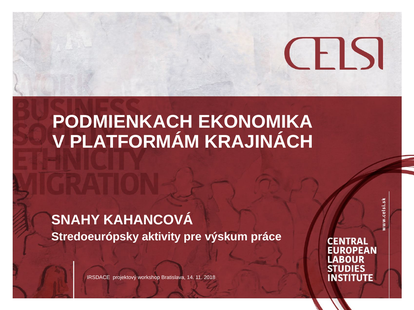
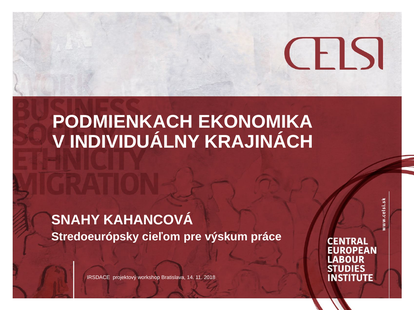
PLATFORMÁM: PLATFORMÁM -> INDIVIDUÁLNY (135, 142)
aktivity: aktivity -> cieľom (161, 237)
